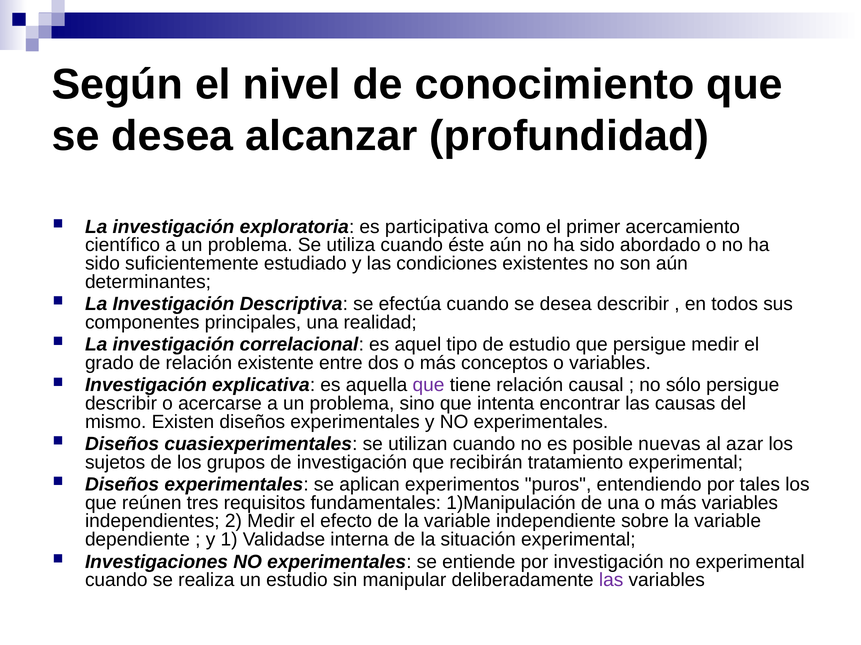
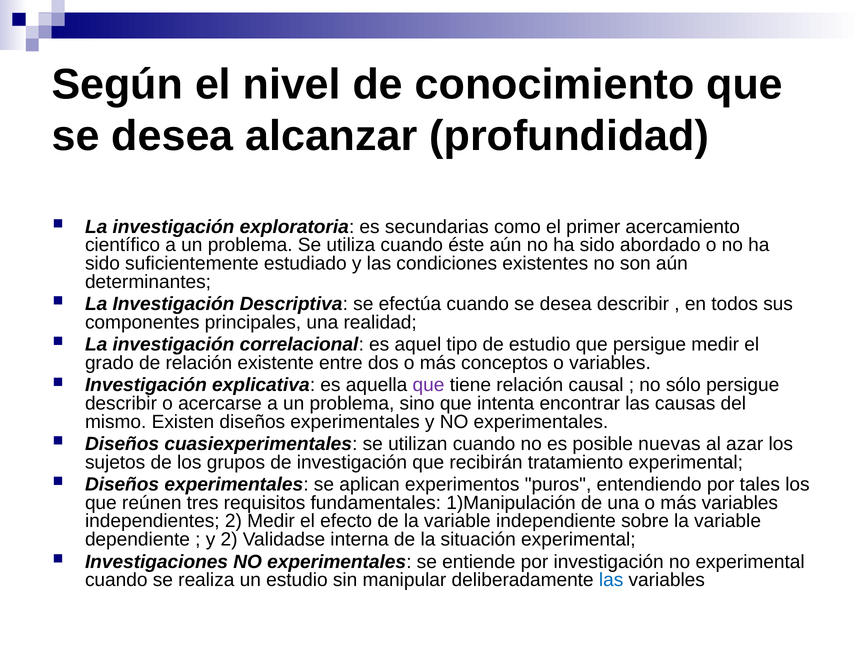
participativa: participativa -> secundarias (437, 227)
y 1: 1 -> 2 (229, 540)
las colour: purple -> blue (611, 581)
